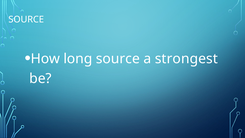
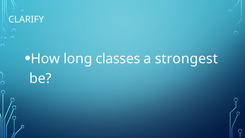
SOURCE: SOURCE -> CLARIFY (26, 19)
long source: source -> classes (118, 59)
